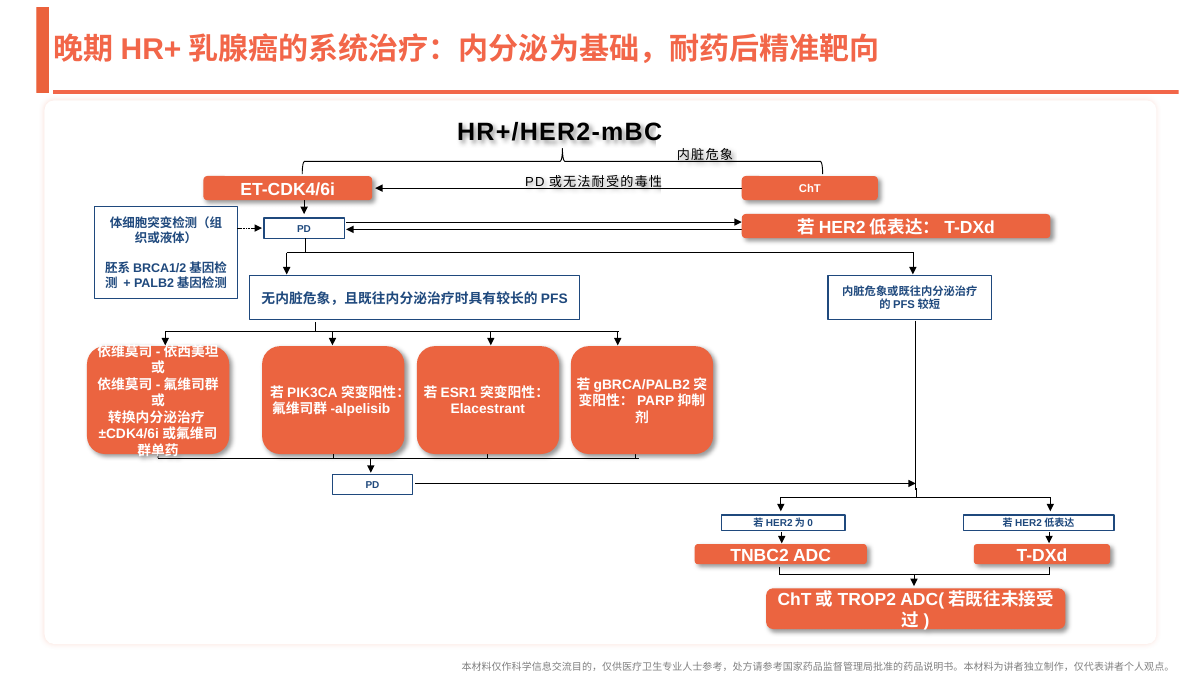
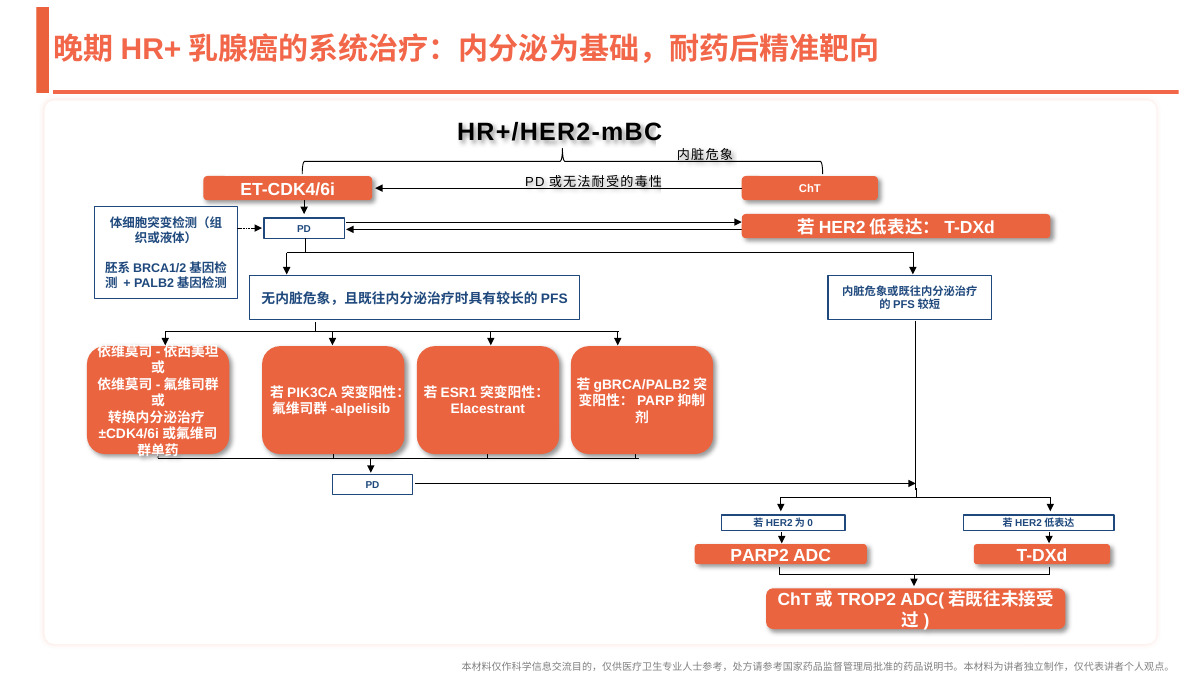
TNBC2: TNBC2 -> PARP2 (760, 556)
